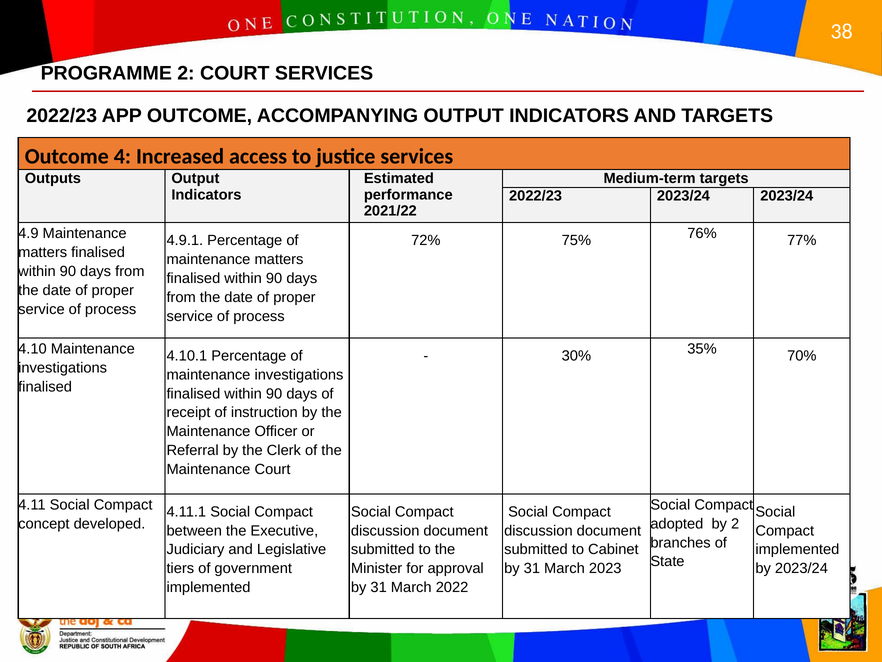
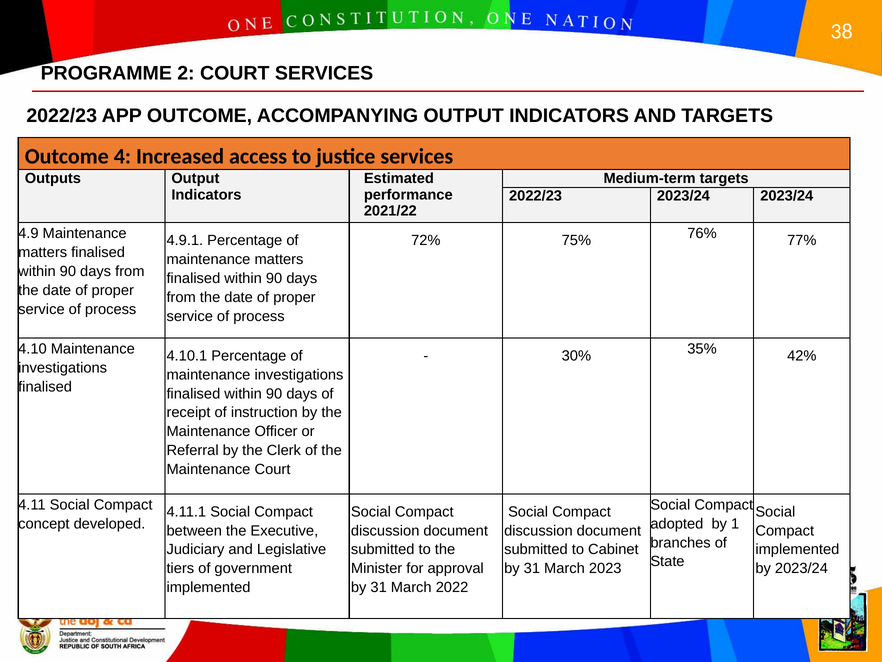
70%: 70% -> 42% (802, 356)
by 2: 2 -> 1 (735, 523)
